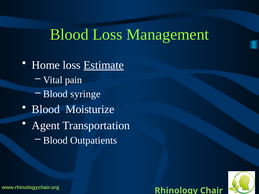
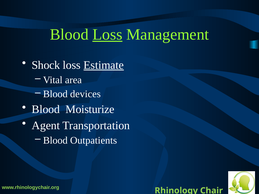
Loss underline: none -> present (107, 35)
Home: Home -> Shock (46, 65)
pain: pain -> area (73, 80)
syringe: syringe -> devices (85, 94)
